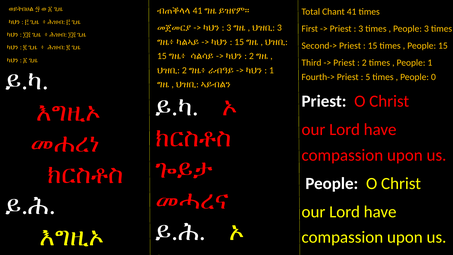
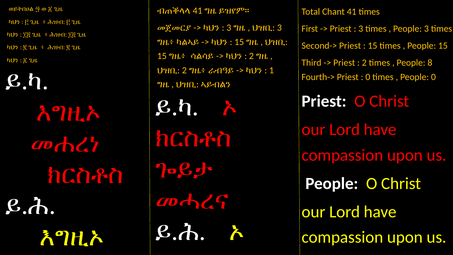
People 1: 1 -> 8 (430, 63)
5: 5 -> 0 (368, 77)
